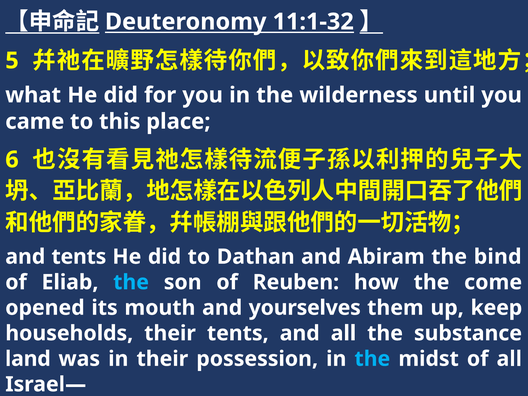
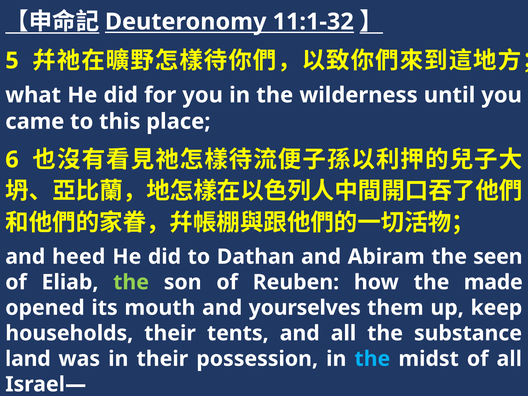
and tents: tents -> heed (79, 257)
bind: bind -> seen (498, 257)
the colour: light blue -> light green (131, 282)
come: come -> made (493, 282)
